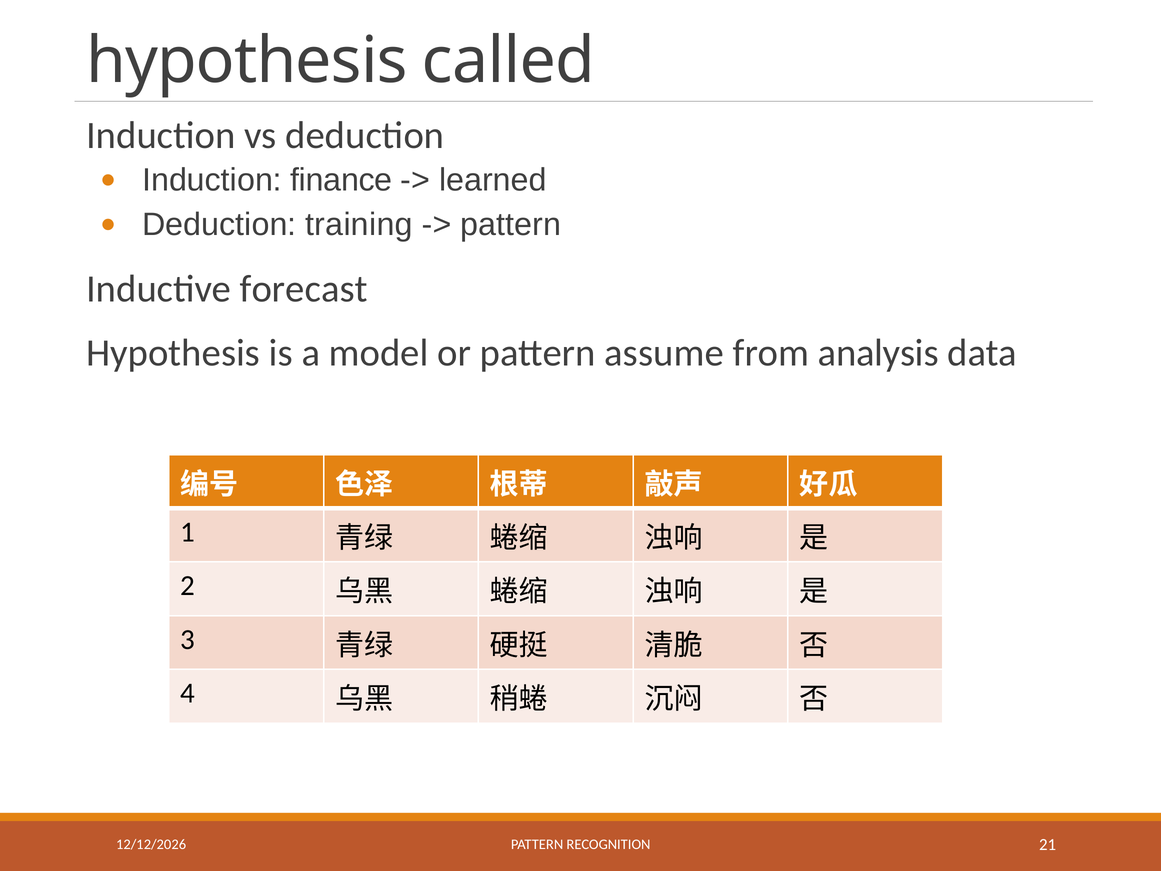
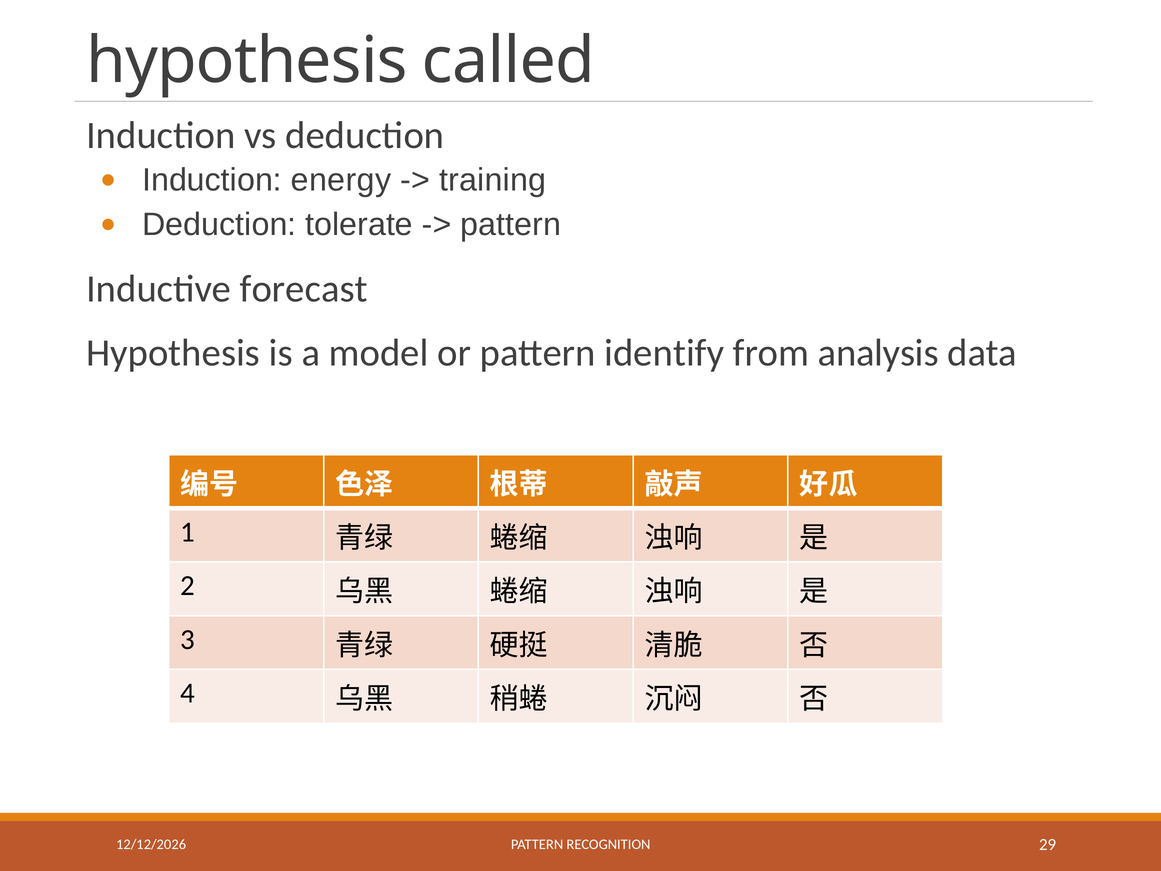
finance: finance -> energy (341, 180)
learned: learned -> training (493, 180)
training: training -> tolerate (359, 225)
assume: assume -> identify (664, 353)
21: 21 -> 29 (1048, 844)
